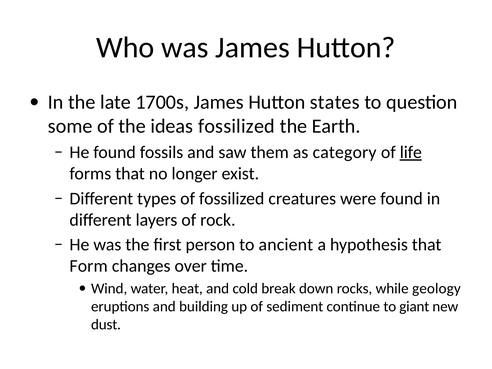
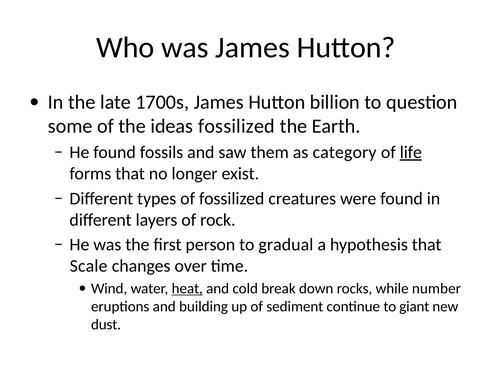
states: states -> billion (335, 102)
ancient: ancient -> gradual (286, 245)
Form: Form -> Scale (89, 266)
heat underline: none -> present (187, 288)
geology: geology -> number (436, 288)
